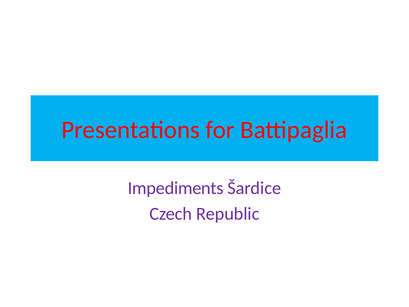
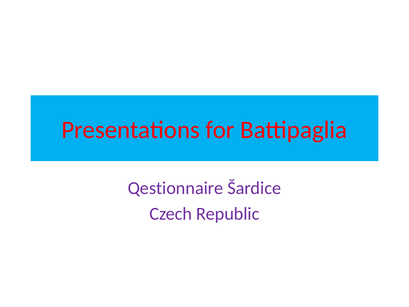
Impediments: Impediments -> Qestionnaire (176, 188)
